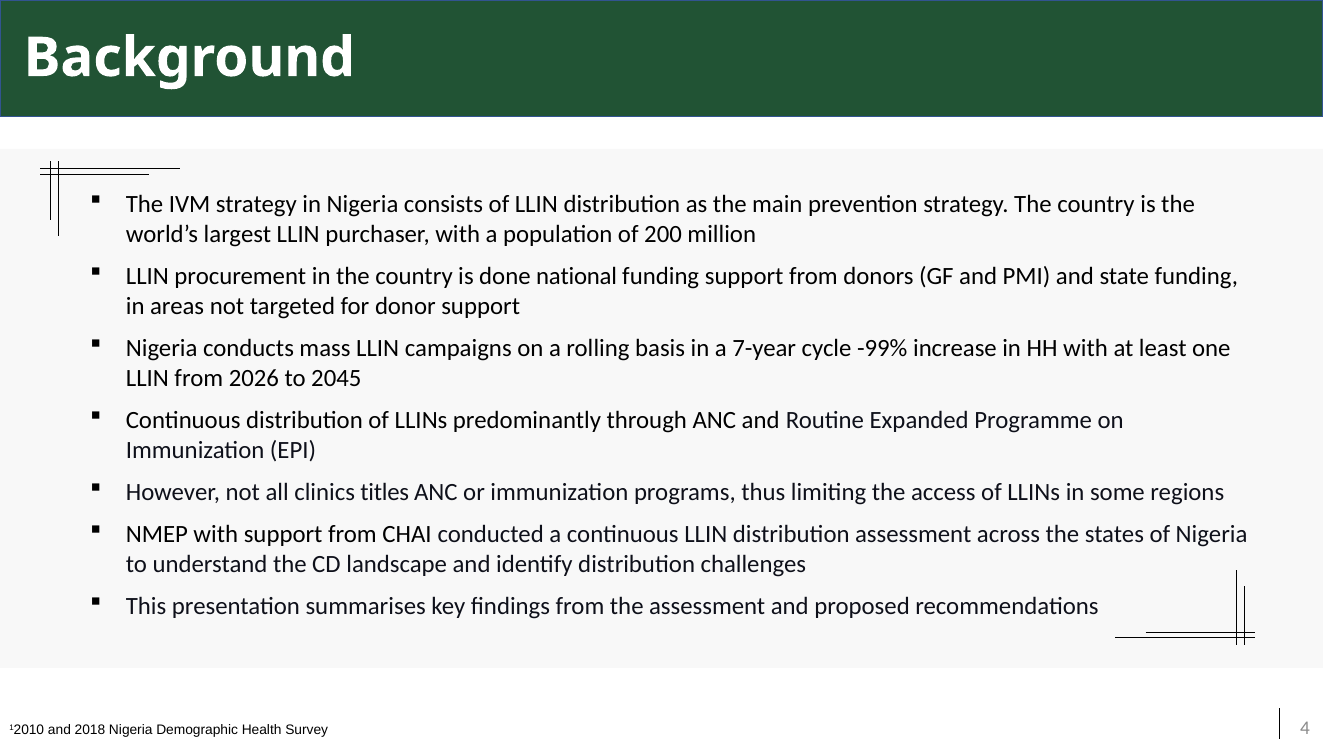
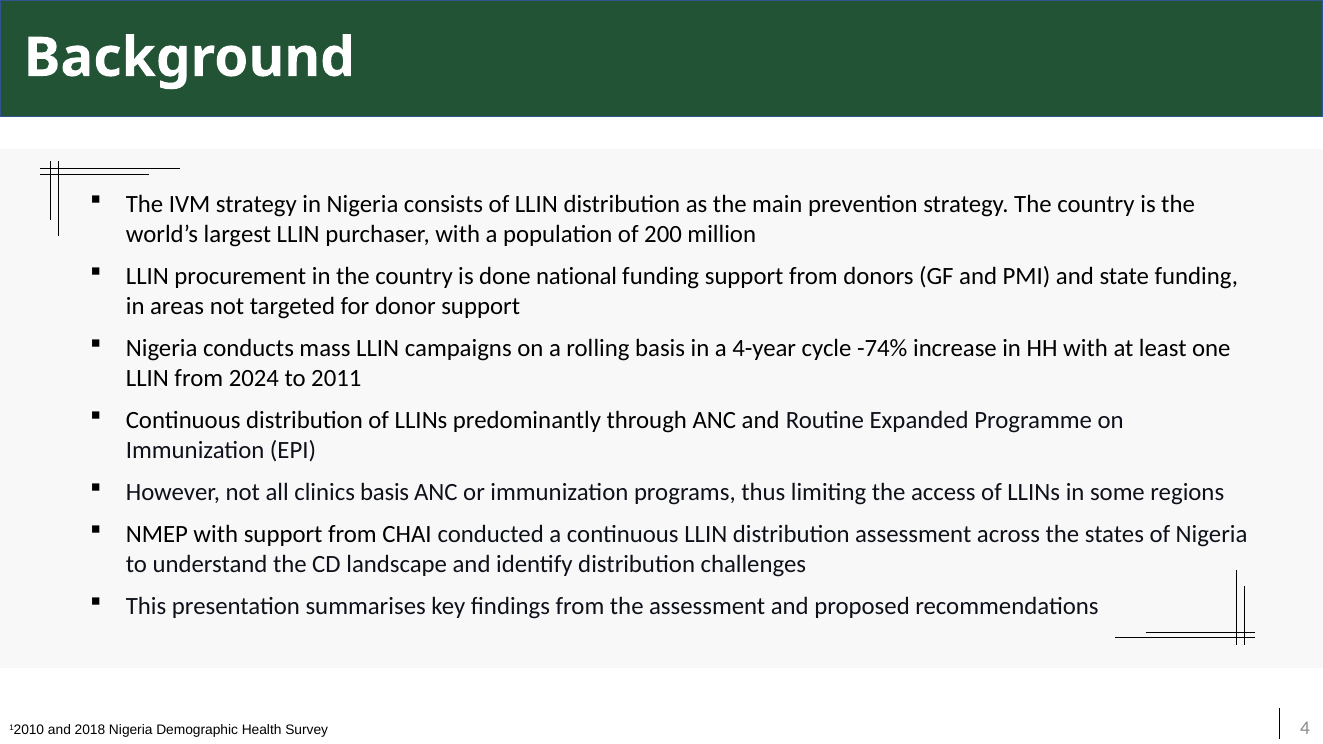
7-year: 7-year -> 4-year (764, 348)
-99%: -99% -> -74% (882, 348)
2026: 2026 -> 2024 (254, 378)
2045: 2045 -> 2011 (336, 378)
clinics titles: titles -> basis (385, 492)
